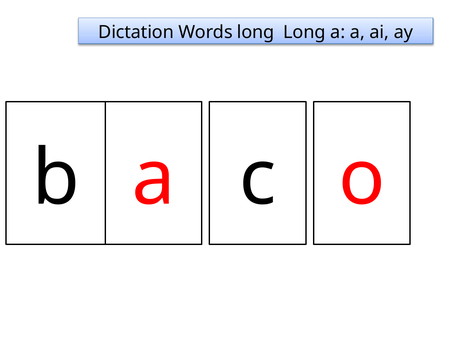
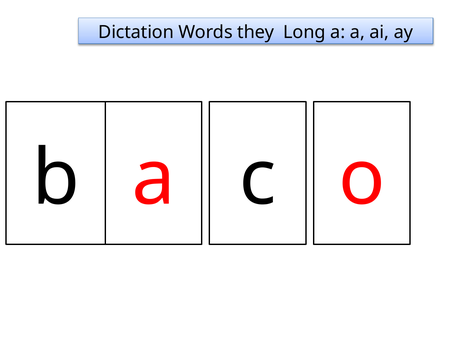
Words long: long -> they (256, 32)
